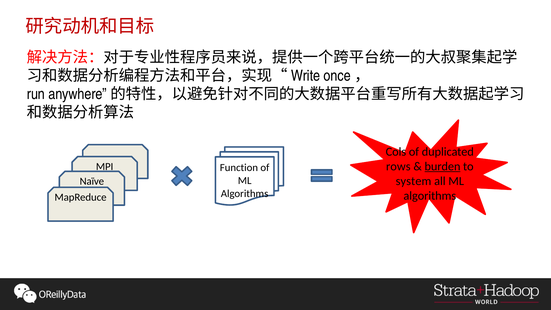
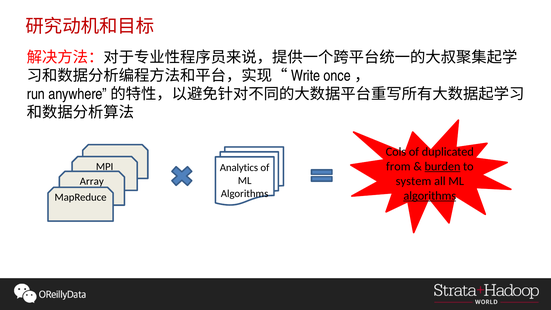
rows: rows -> from (398, 166)
Function: Function -> Analytics (239, 168)
Naïve: Naïve -> Array (92, 181)
algorithms underline: none -> present (430, 196)
